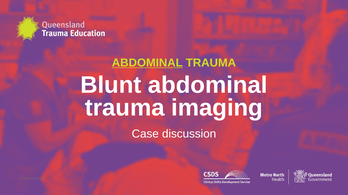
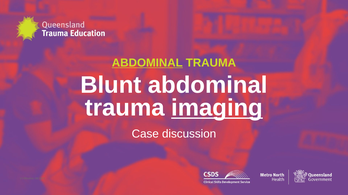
imaging underline: none -> present (217, 108)
